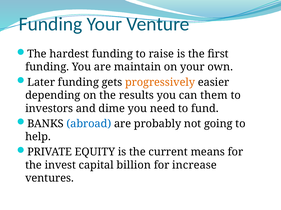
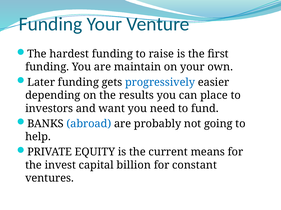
progressively colour: orange -> blue (160, 83)
them: them -> place (214, 96)
dime: dime -> want (112, 109)
increase: increase -> constant (195, 166)
